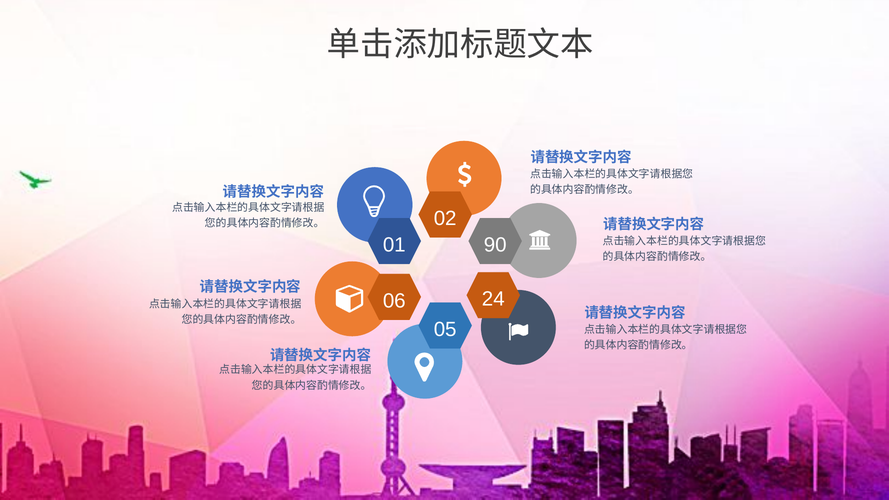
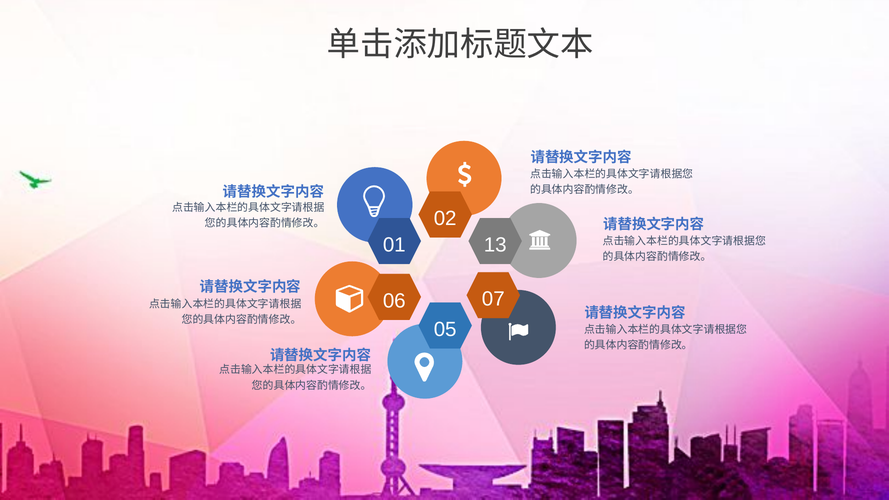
90: 90 -> 13 (495, 245)
24: 24 -> 07 (493, 299)
